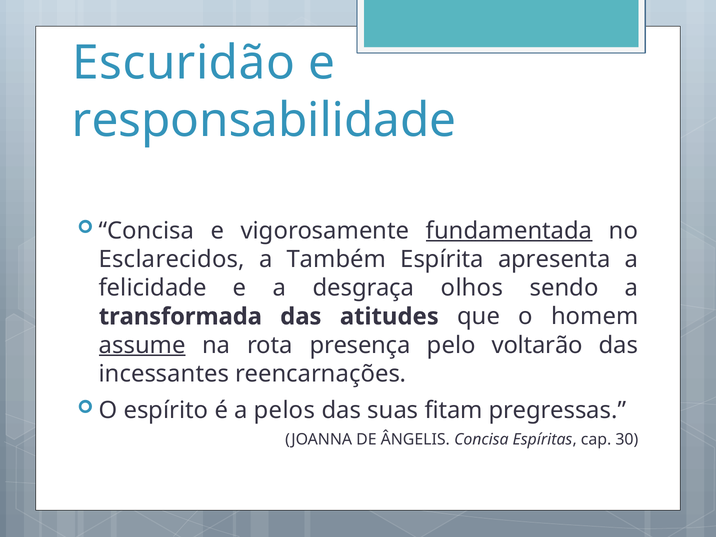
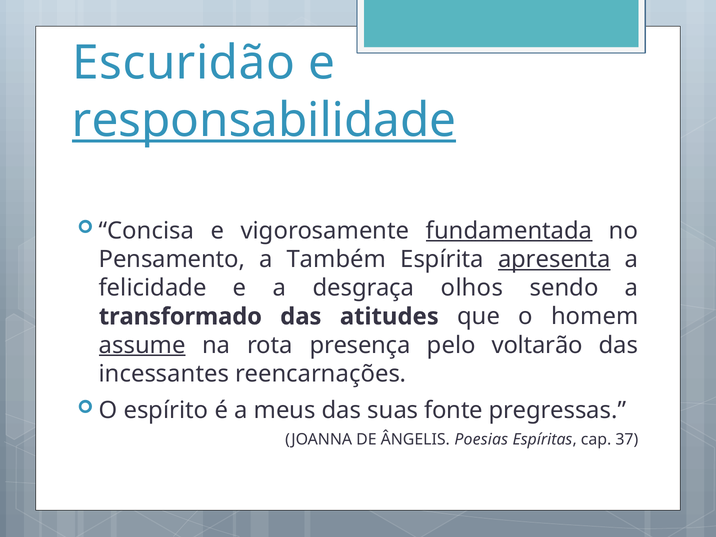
responsabilidade underline: none -> present (264, 120)
Esclarecidos: Esclarecidos -> Pensamento (172, 259)
apresenta underline: none -> present (554, 259)
transformada: transformada -> transformado (180, 317)
pelos: pelos -> meus (285, 410)
fitam: fitam -> fonte (454, 410)
ÂNGELIS Concisa: Concisa -> Poesias (481, 440)
30: 30 -> 37 (627, 440)
